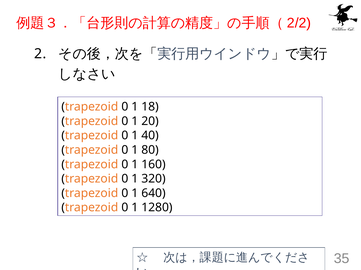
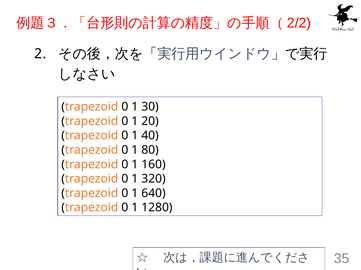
18: 18 -> 30 (150, 107)
